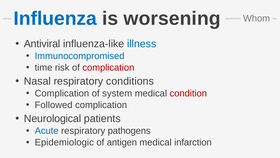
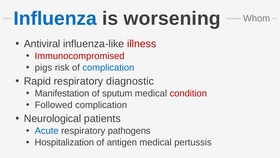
illness colour: blue -> red (142, 44)
Immunocompromised colour: blue -> red (80, 56)
time: time -> pigs (43, 67)
complication colour: red -> blue (108, 67)
Nasal: Nasal -> Rapid (37, 81)
conditions: conditions -> diagnostic (130, 81)
Complication: Complication -> Manifestation (62, 93)
system: system -> sputum (117, 93)
Epidemiologic: Epidemiologic -> Hospitalization (64, 142)
infarction: infarction -> pertussis (193, 142)
